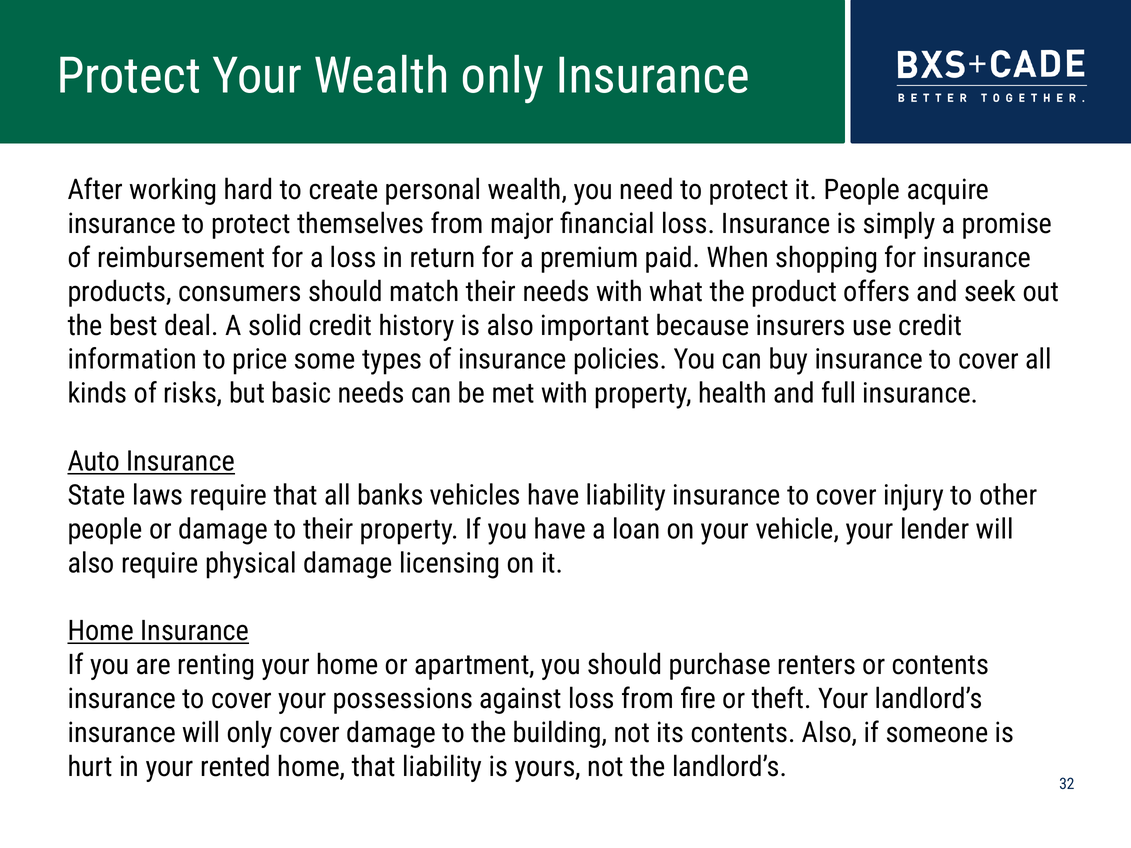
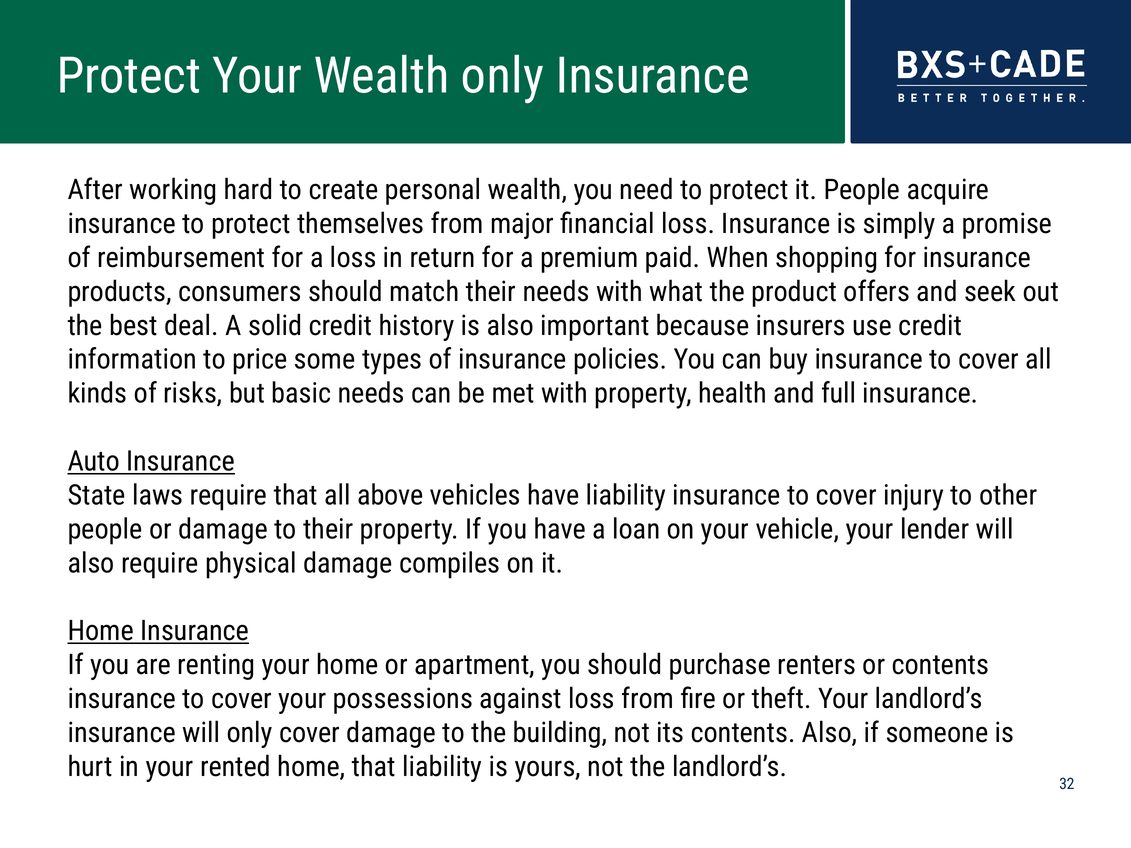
banks: banks -> above (390, 495)
licensing: licensing -> compiles (450, 563)
